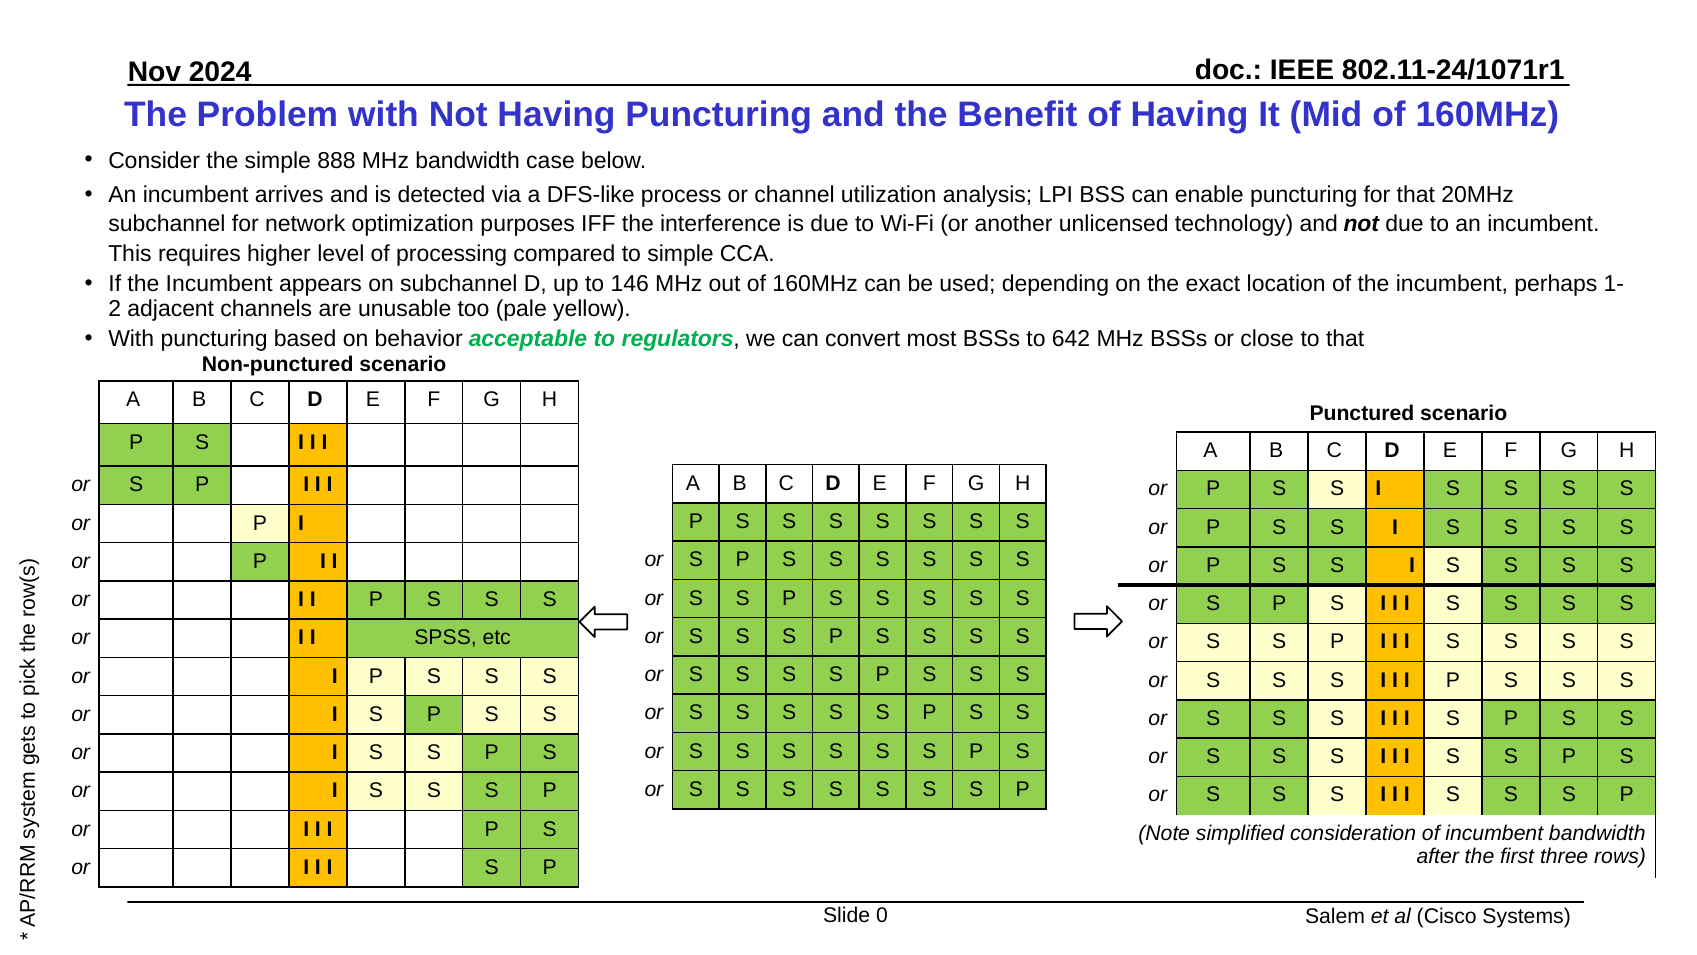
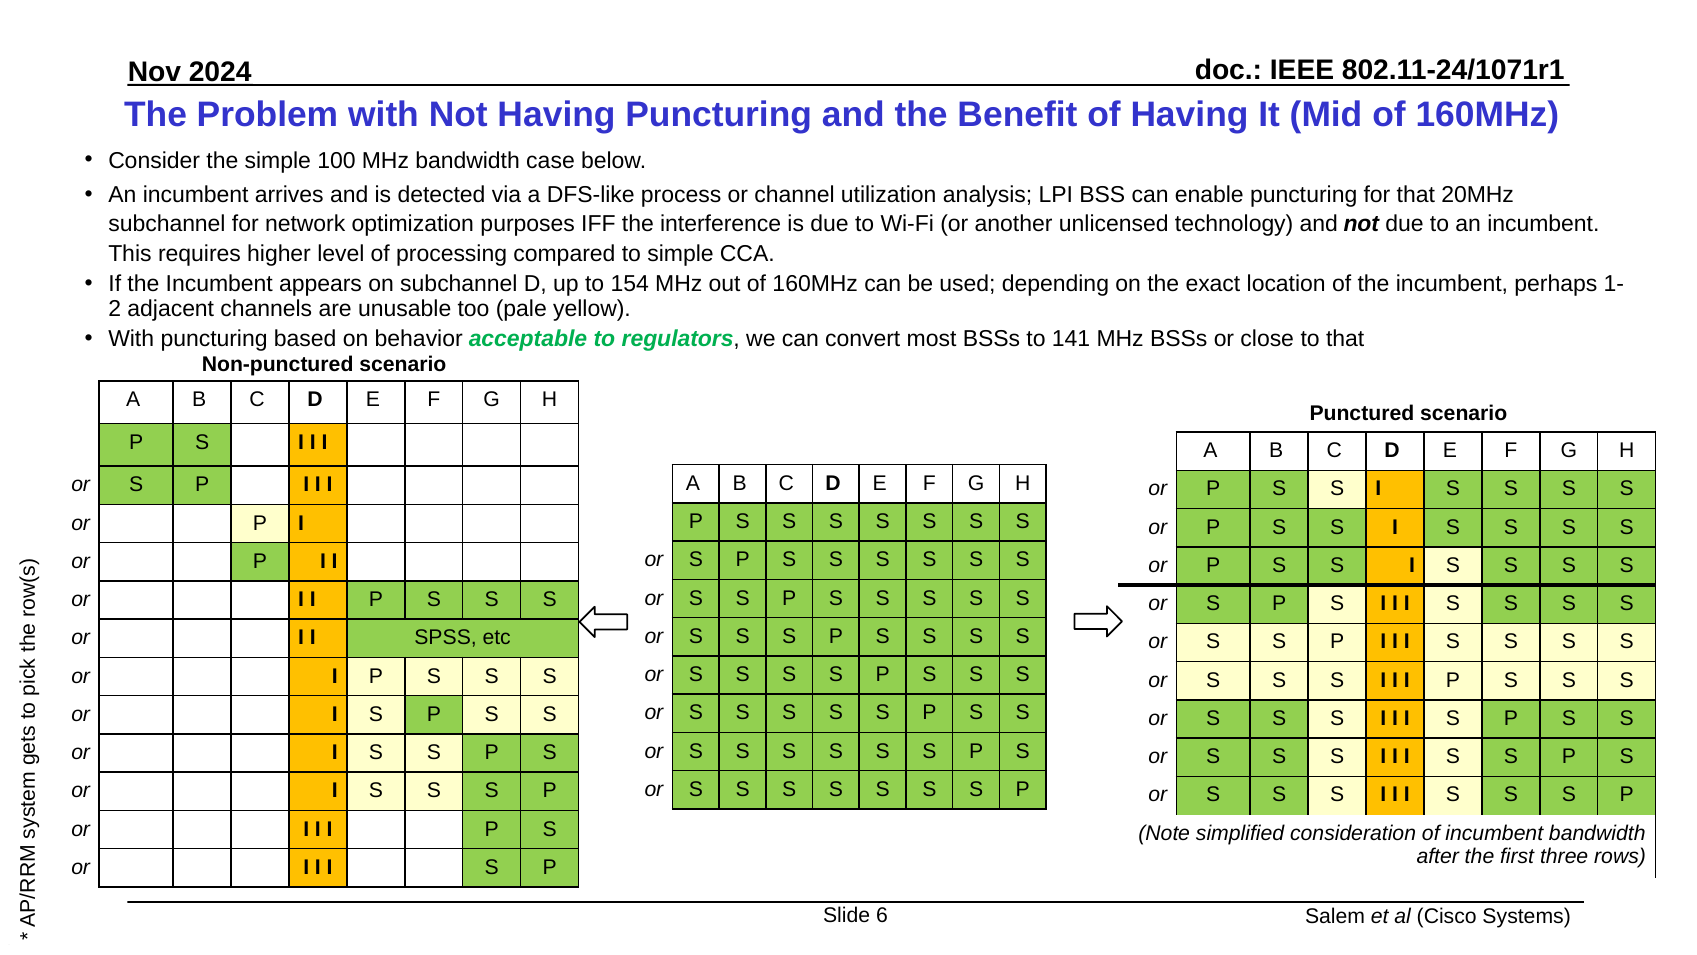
888: 888 -> 100 (336, 161)
146: 146 -> 154 (630, 284)
642: 642 -> 141 (1071, 339)
0: 0 -> 6 (882, 915)
